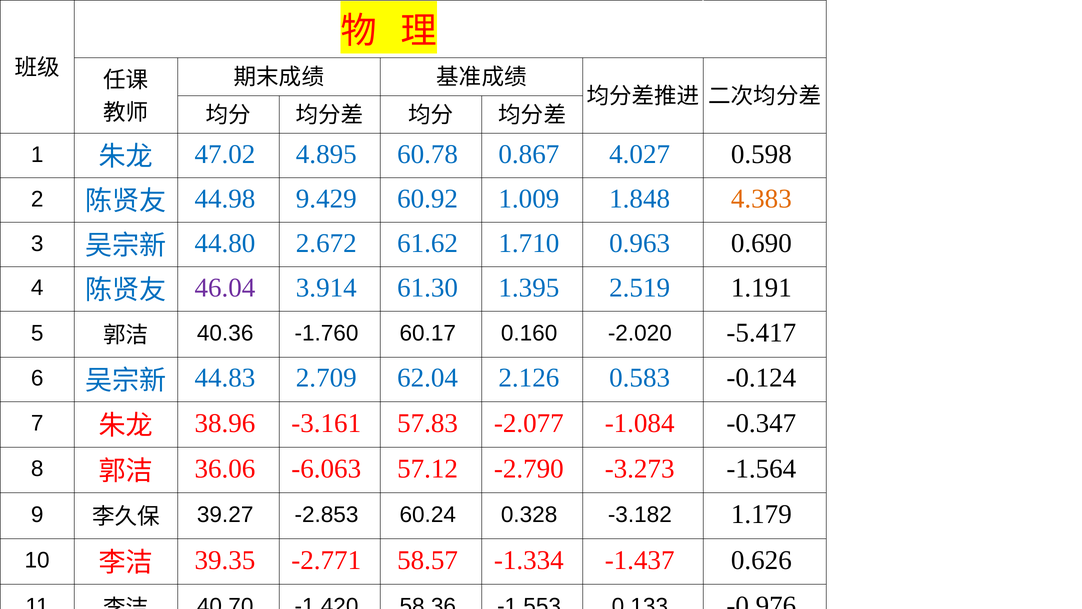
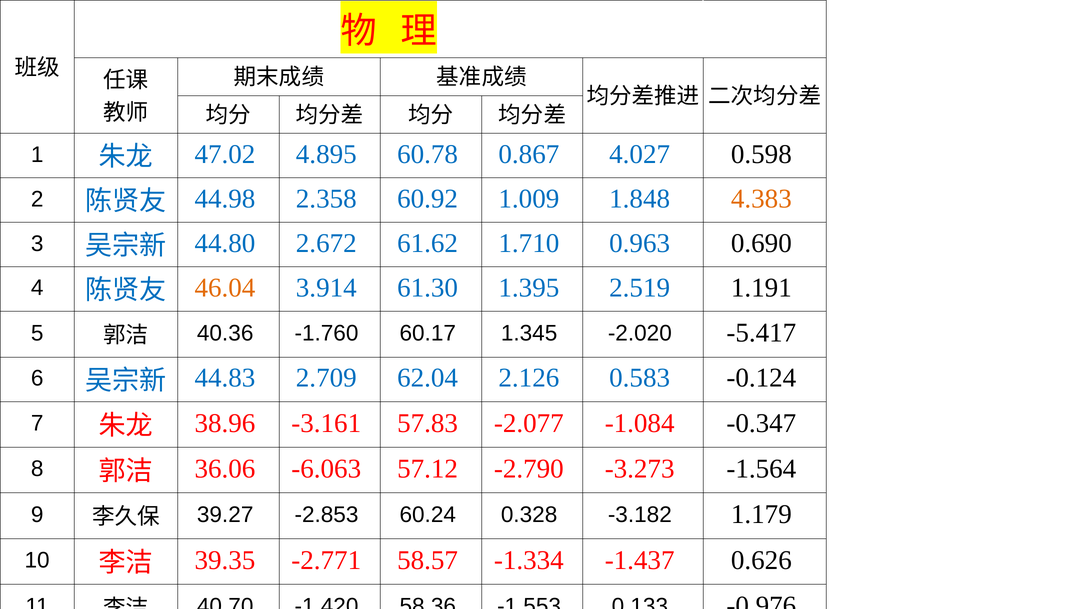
9.429: 9.429 -> 2.358 (326, 199)
46.04 colour: purple -> orange (225, 288)
0.160: 0.160 -> 1.345 (529, 333)
